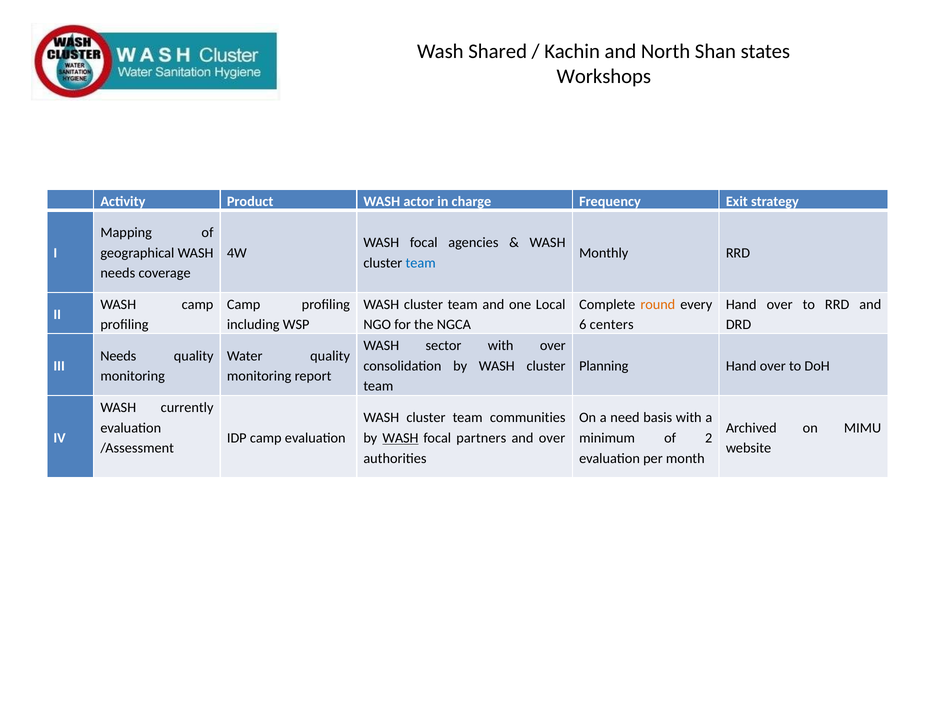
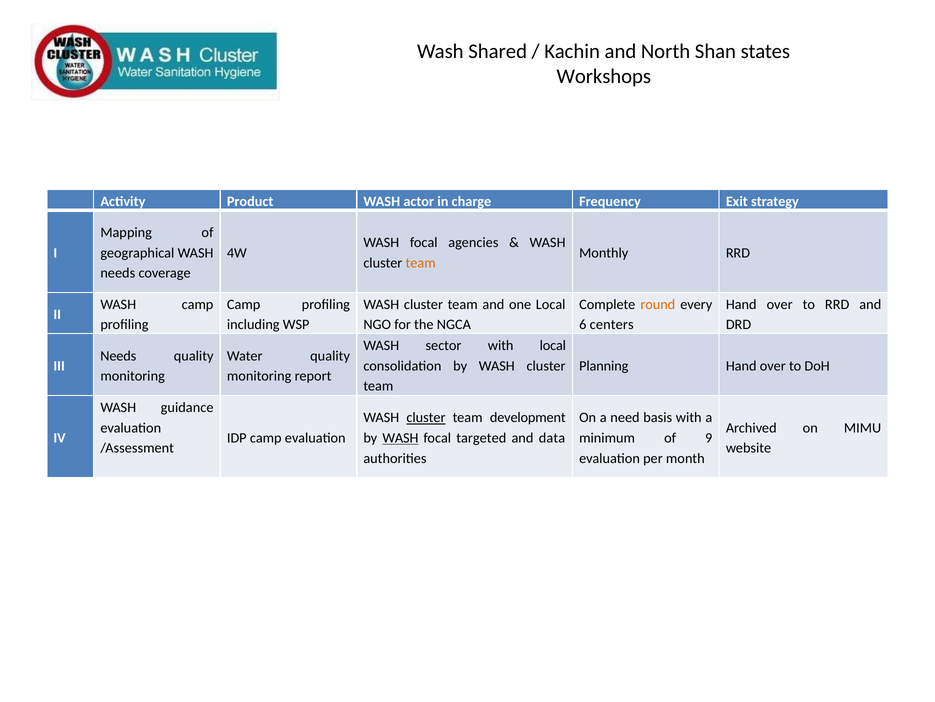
team colour: blue -> orange (421, 263)
with over: over -> local (553, 345)
currently: currently -> guidance (187, 407)
cluster underline: none -> present (426, 417)
communities: communities -> development (528, 417)
partners: partners -> targeted (481, 438)
and over: over -> data (552, 438)
2: 2 -> 9 (709, 438)
